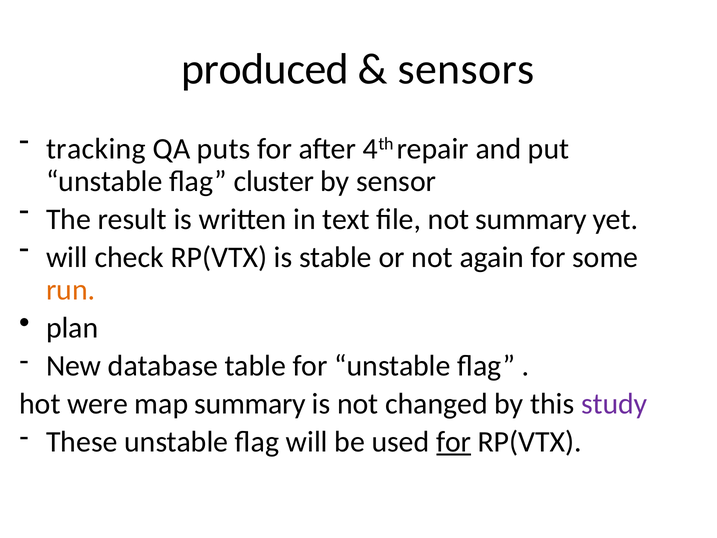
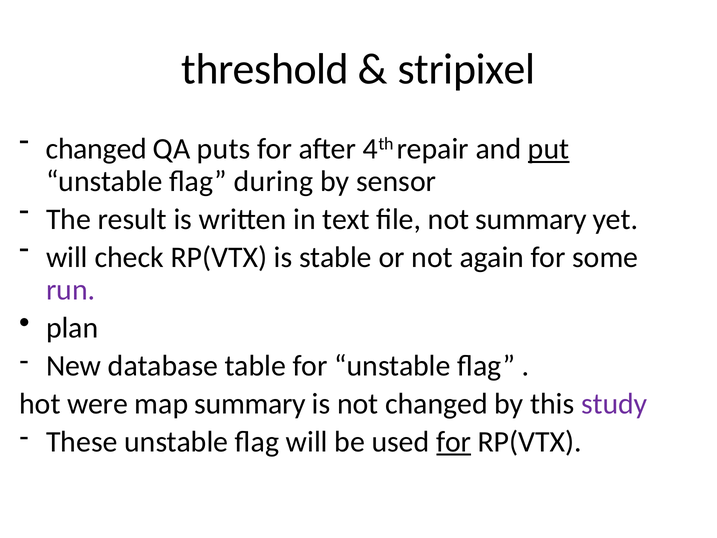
produced: produced -> threshold (265, 69)
sensors: sensors -> stripixel (466, 69)
tracking: tracking -> changed (96, 149)
put underline: none -> present (549, 149)
cluster: cluster -> during (274, 181)
run colour: orange -> purple (71, 290)
